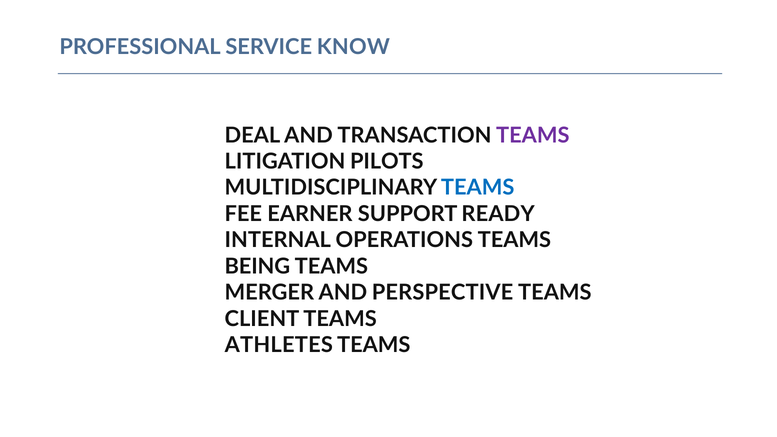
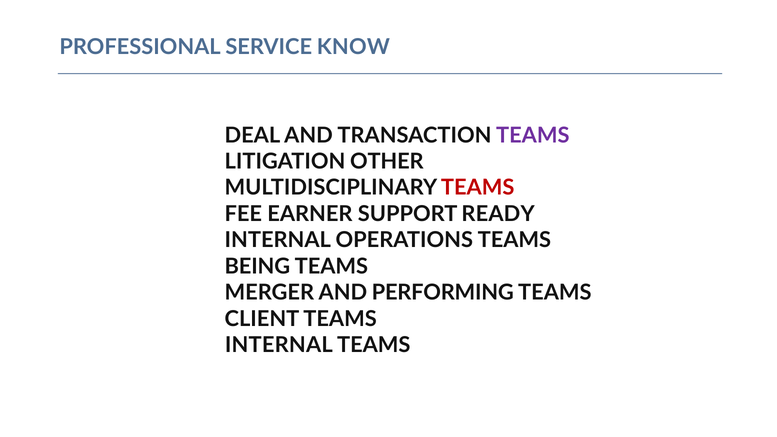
PILOTS: PILOTS -> OTHER (387, 162)
TEAMS colour: blue -> red (478, 188)
PERSPECTIVE: PERSPECTIVE -> PERFORMING (443, 293)
ATHLETES: ATHLETES -> INTERNAL (279, 345)
